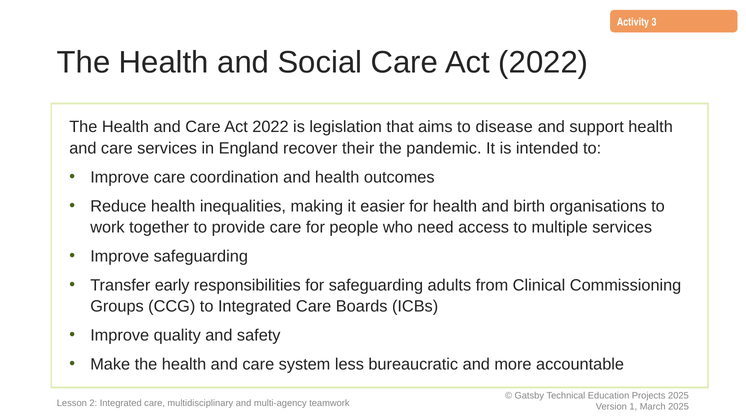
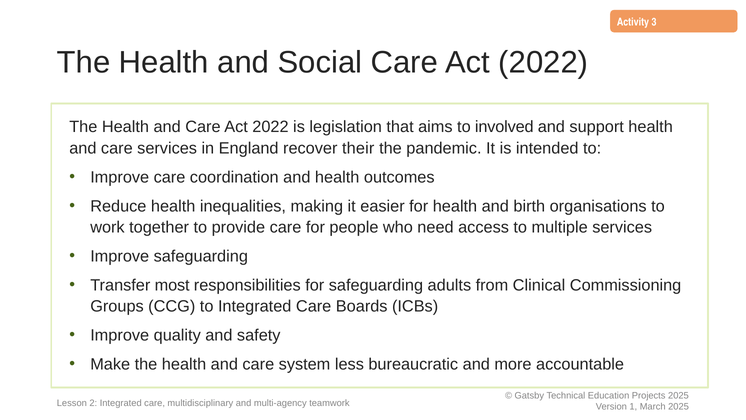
disease: disease -> involved (504, 127)
early: early -> most (172, 285)
